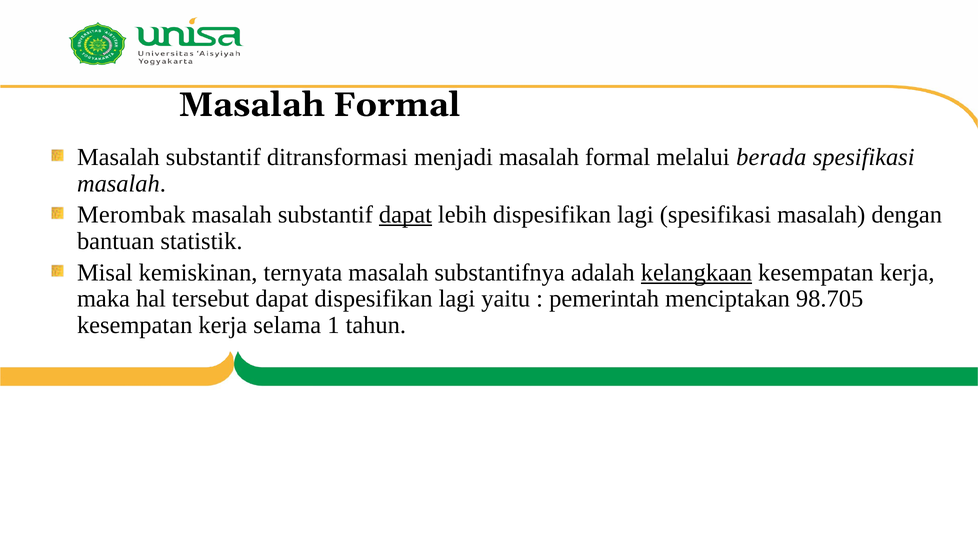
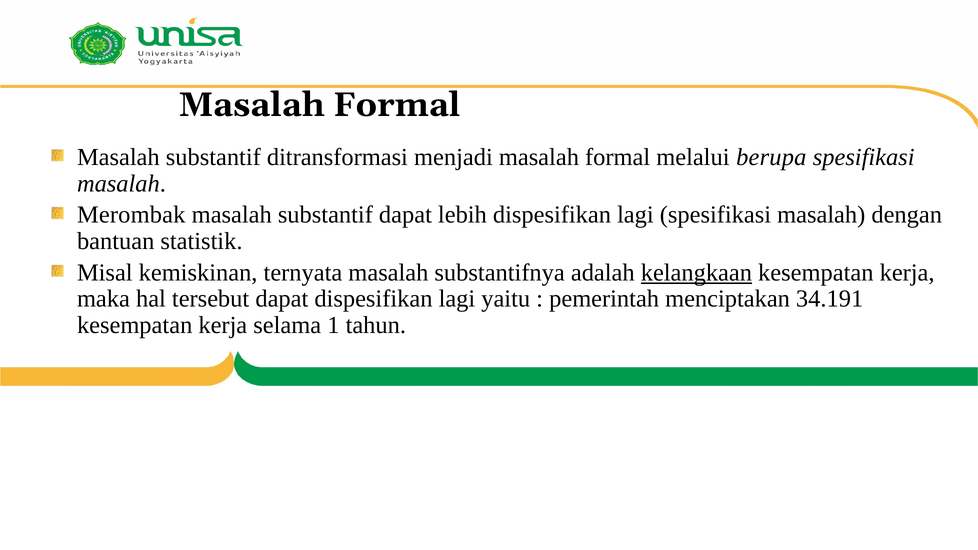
berada: berada -> berupa (771, 157)
dapat underline: present -> none (405, 215)
98.705: 98.705 -> 34.191 (830, 299)
